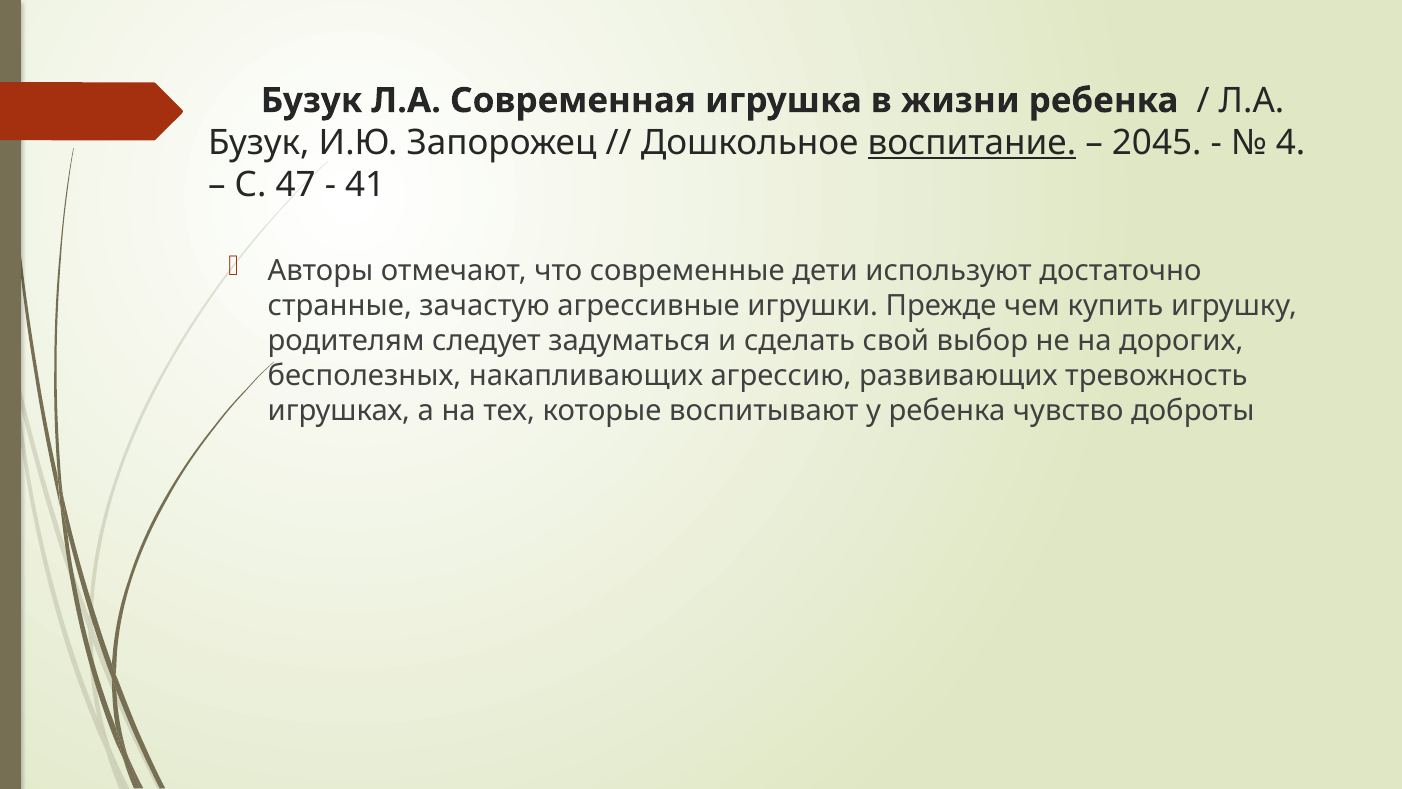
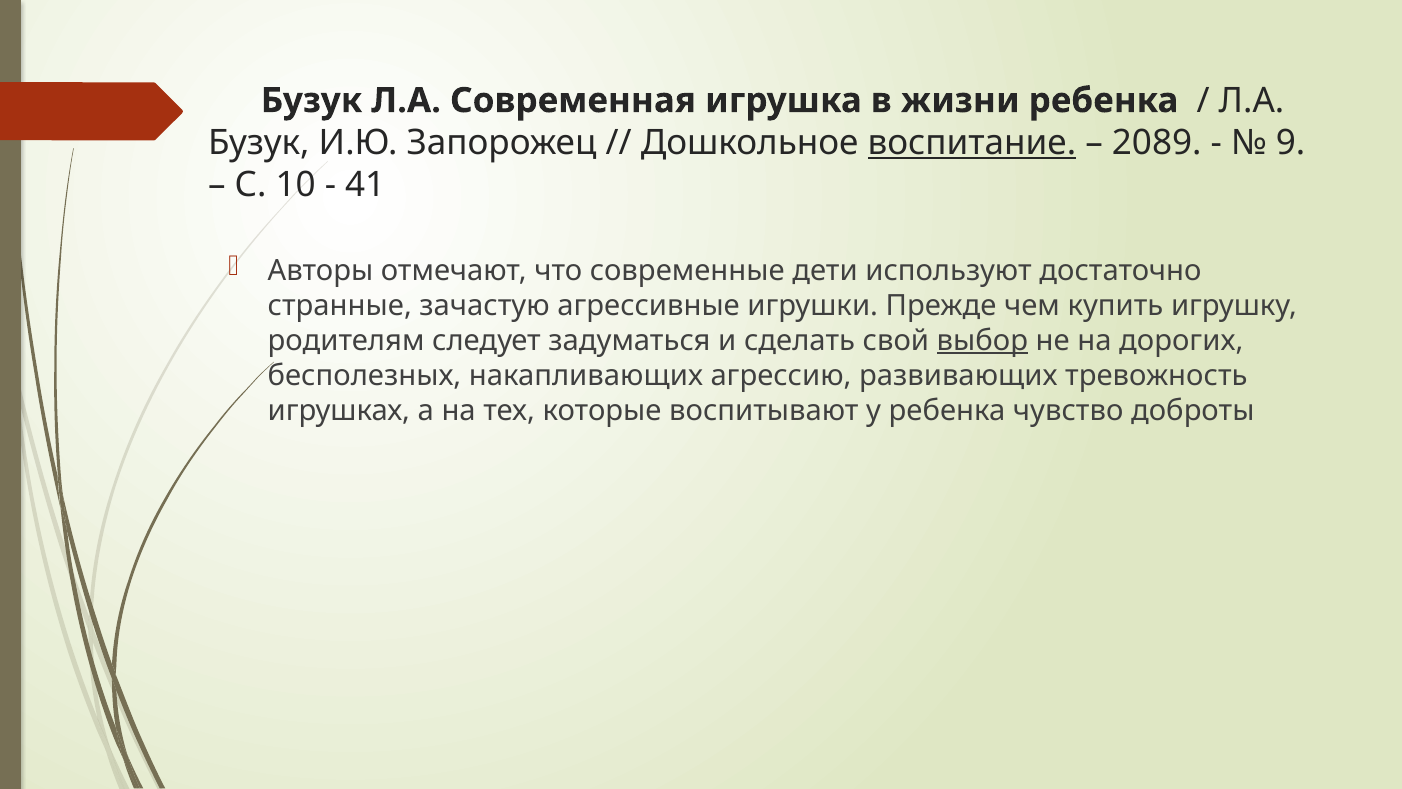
2045: 2045 -> 2089 (1157, 143)
4: 4 -> 9 (1291, 143)
47: 47 -> 10 (296, 185)
выбор underline: none -> present (982, 340)
